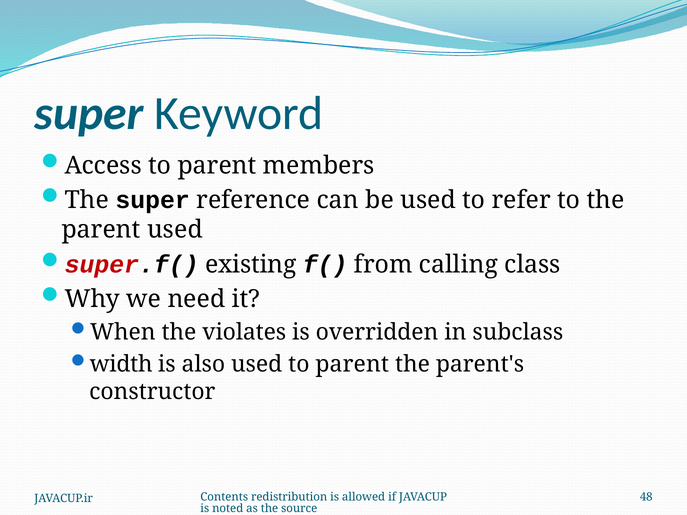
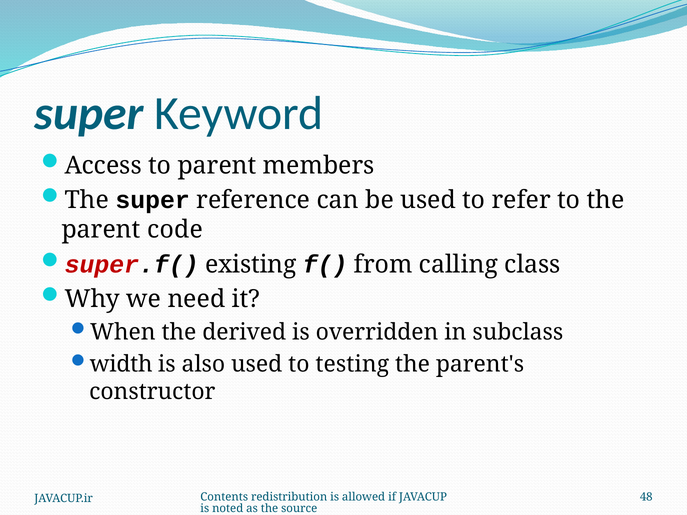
parent used: used -> code (175, 230)
violates: violates -> derived (244, 332)
used to parent: parent -> testing (352, 364)
